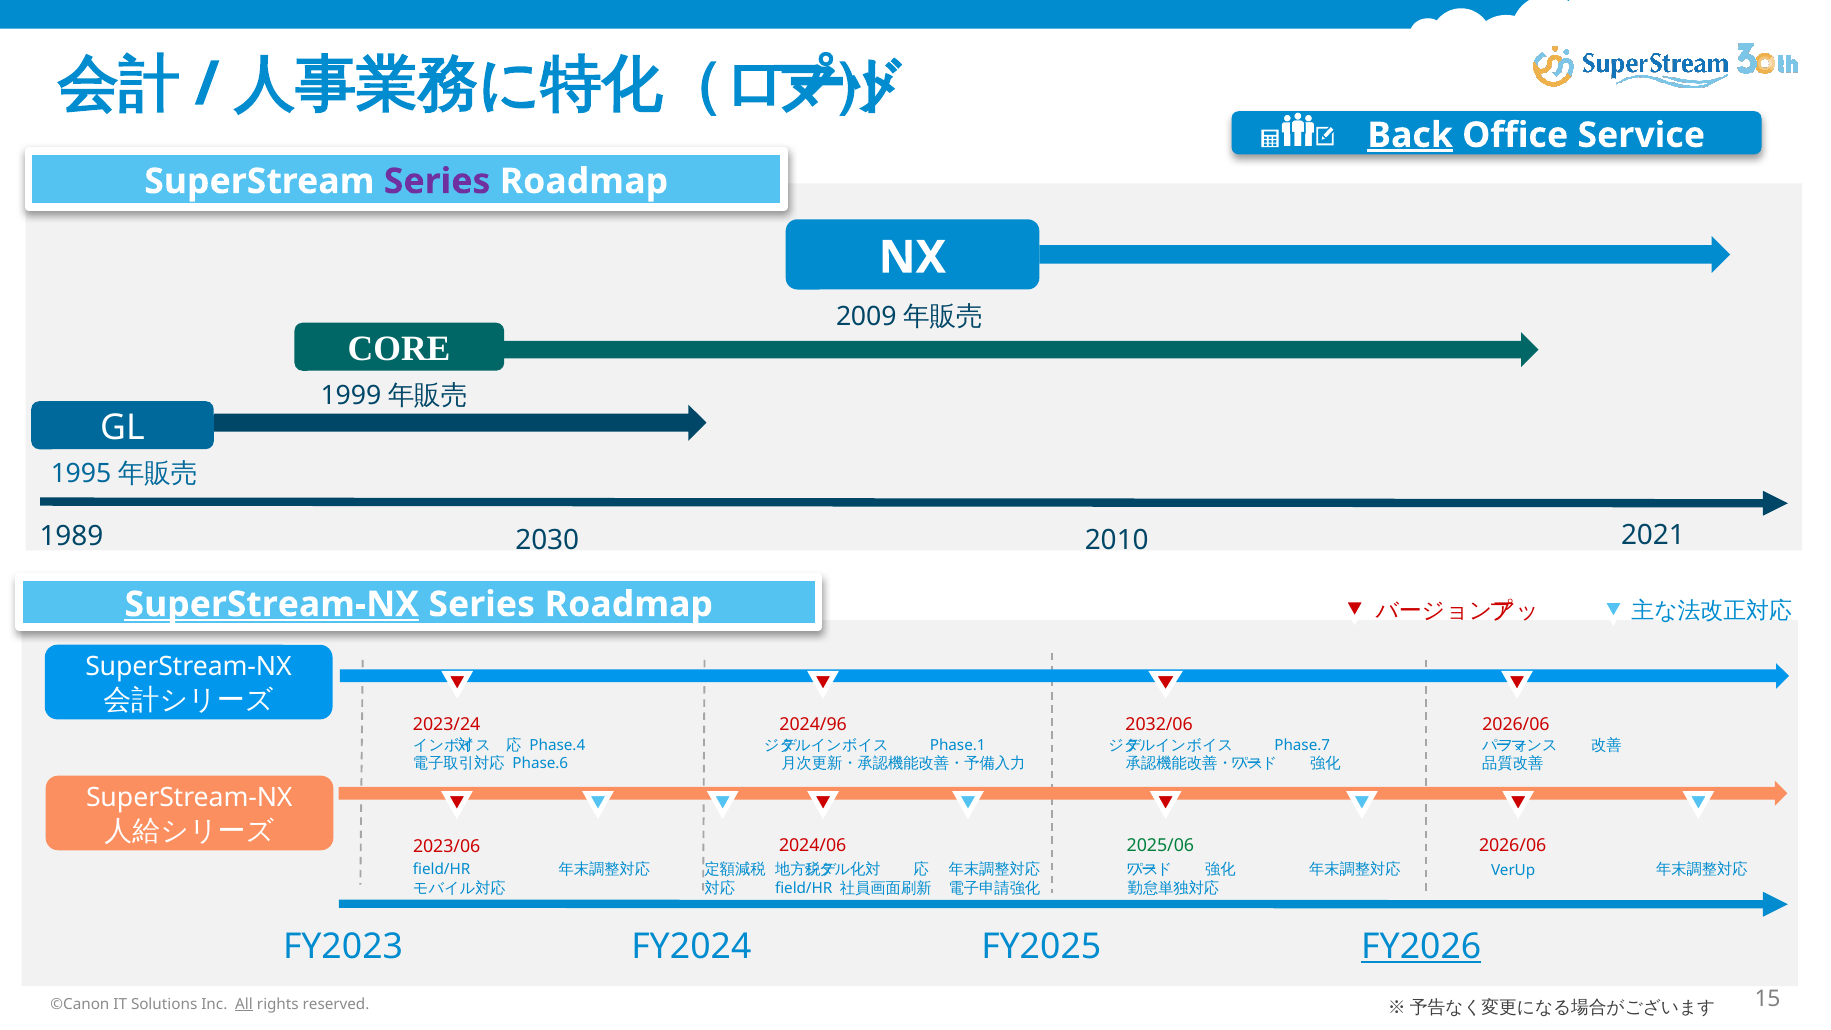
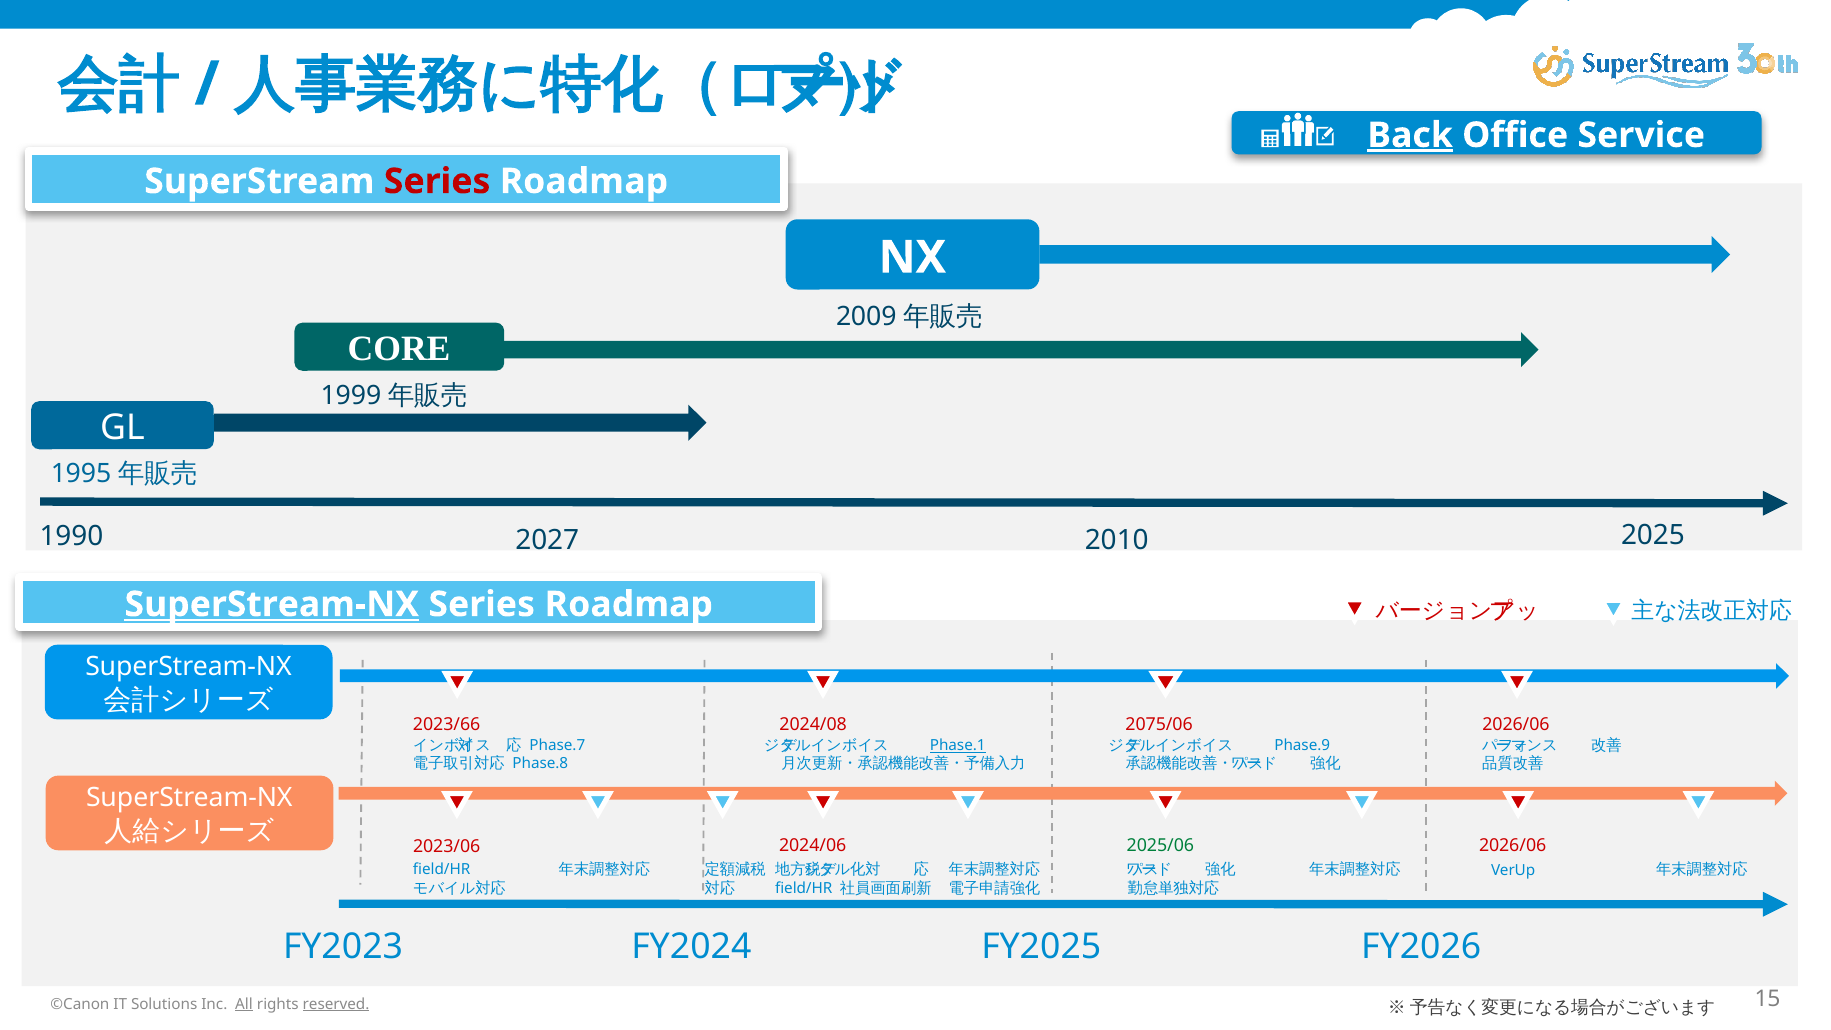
Series colour: purple -> red (437, 181)
2021: 2021 -> 2025 (1653, 535)
1989: 1989 -> 1990 (71, 536)
2030: 2030 -> 2027 (547, 540)
2023/24: 2023/24 -> 2023/66 (447, 724)
2024/96: 2024/96 -> 2024/08 (813, 724)
2032/06: 2032/06 -> 2075/06 (1159, 724)
Phase.4: Phase.4 -> Phase.7 (557, 746)
Phase.1 underline: none -> present (958, 746)
Phase.7: Phase.7 -> Phase.9 (1302, 746)
Phase.6: Phase.6 -> Phase.8 (540, 764)
FY2026 underline: present -> none (1421, 947)
reserved underline: none -> present (336, 1004)
